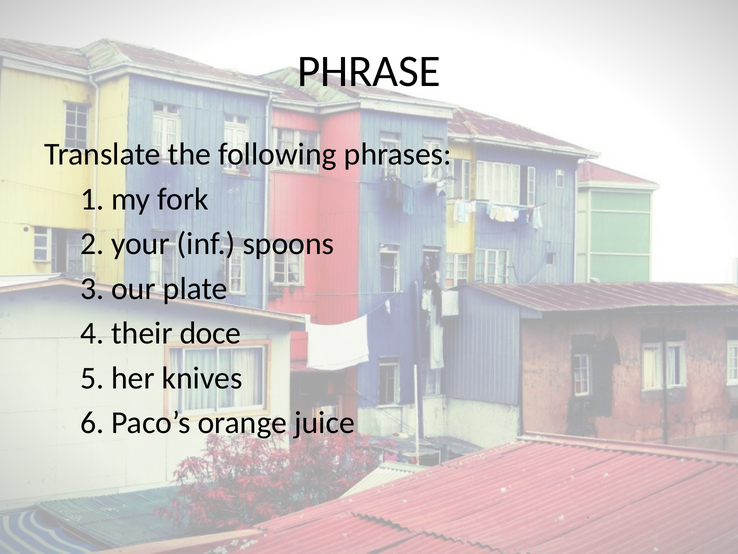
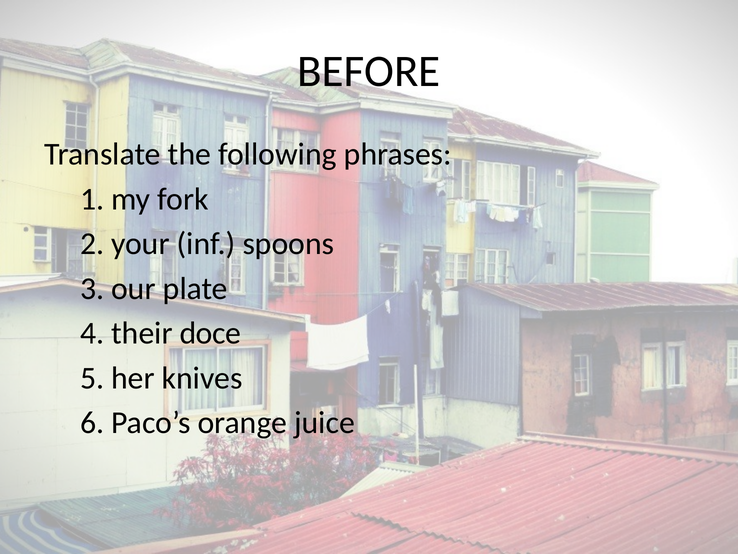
PHRASE: PHRASE -> BEFORE (369, 71)
